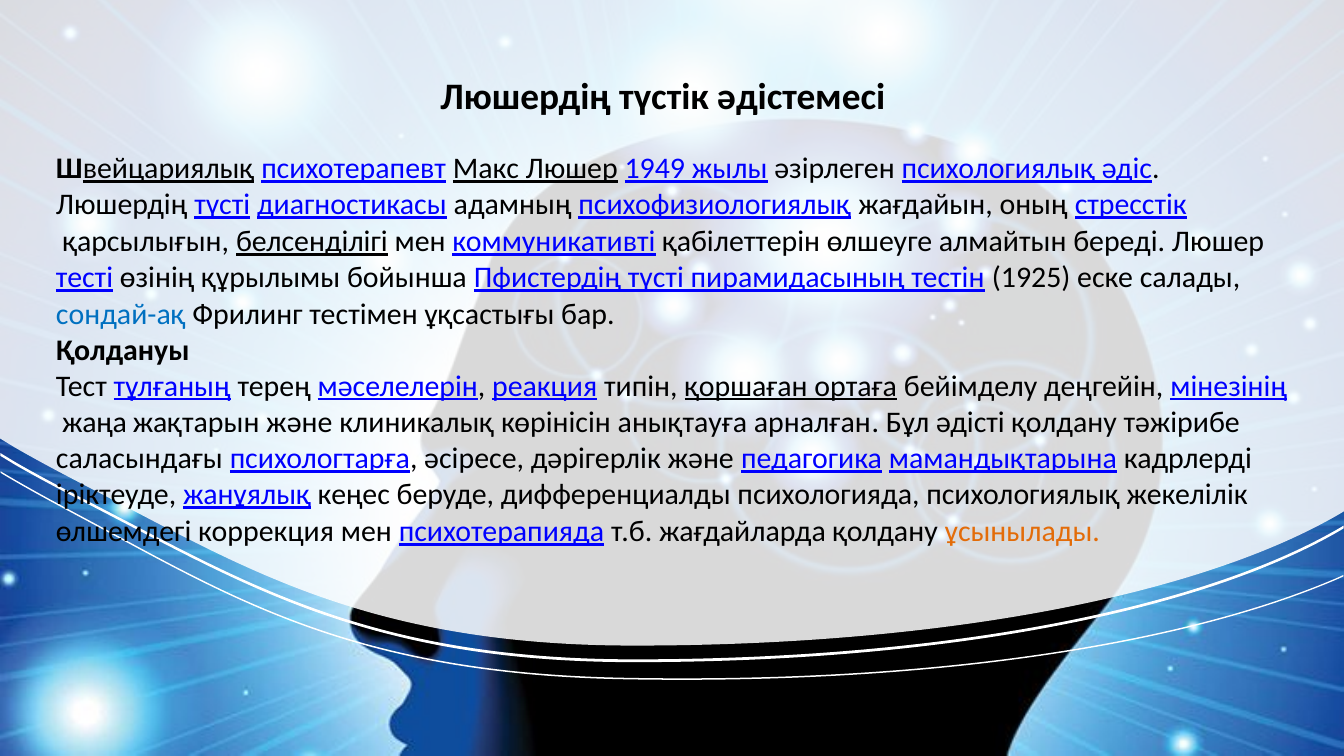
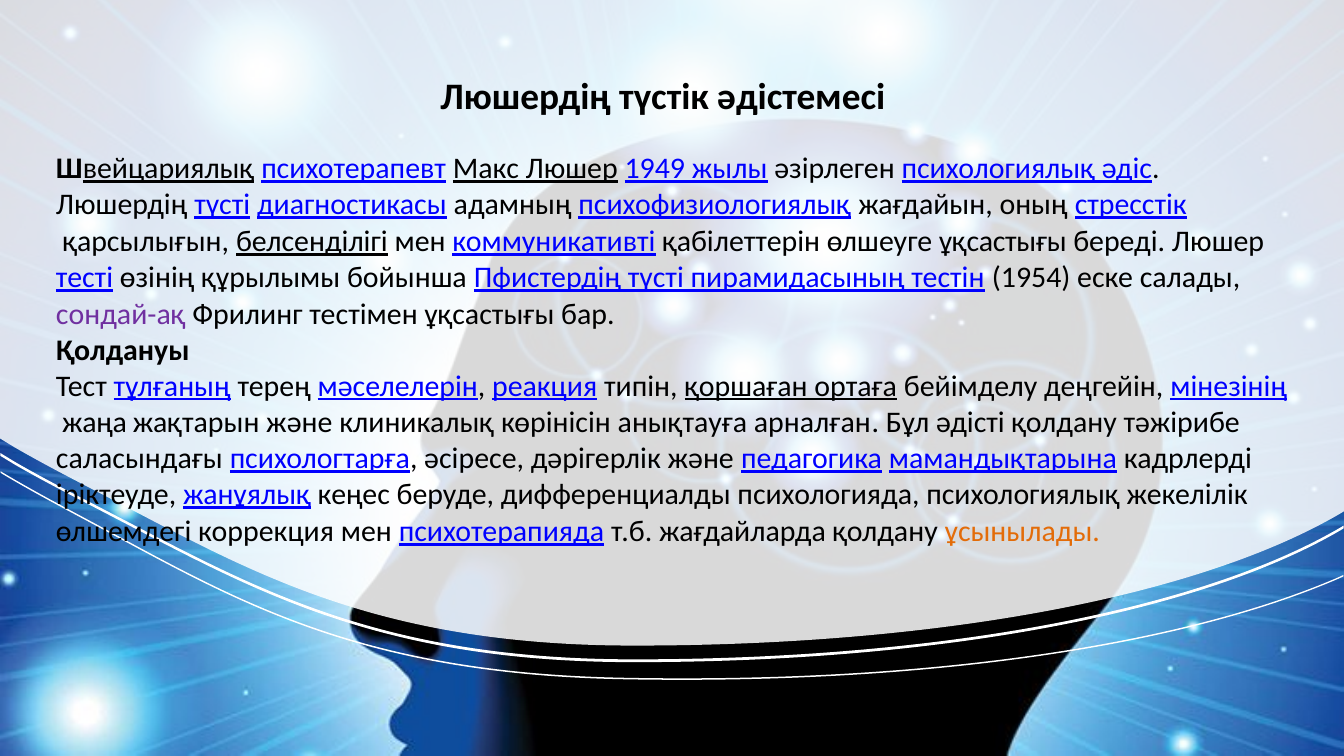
өлшеуге алмайтын: алмайтын -> ұқсастығы (1003, 241)
1925: 1925 -> 1954 (1031, 278)
сондай-ақ colour: blue -> purple (121, 314)
